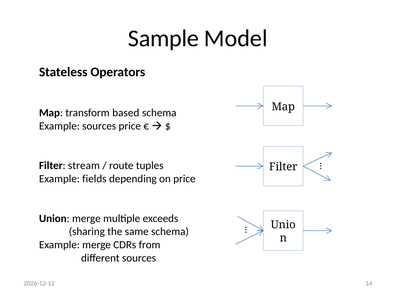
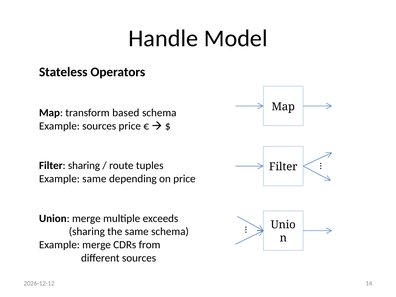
Sample: Sample -> Handle (163, 38)
Filter stream: stream -> sharing (84, 166)
Example fields: fields -> same (94, 179)
